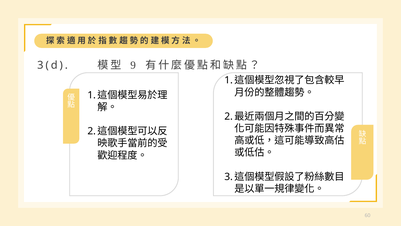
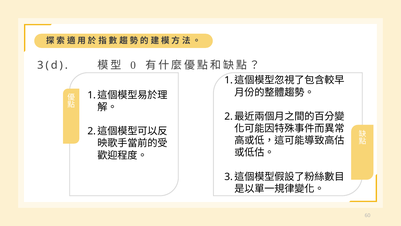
9: 9 -> 0 (133, 65)
